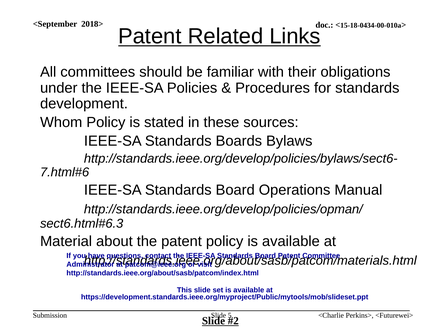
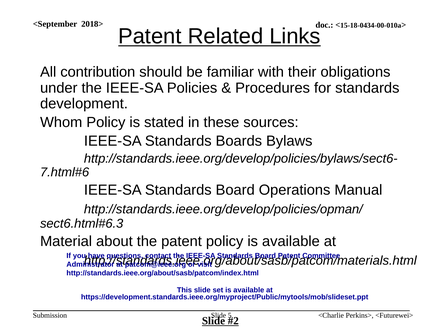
committees: committees -> contribution (98, 72)
